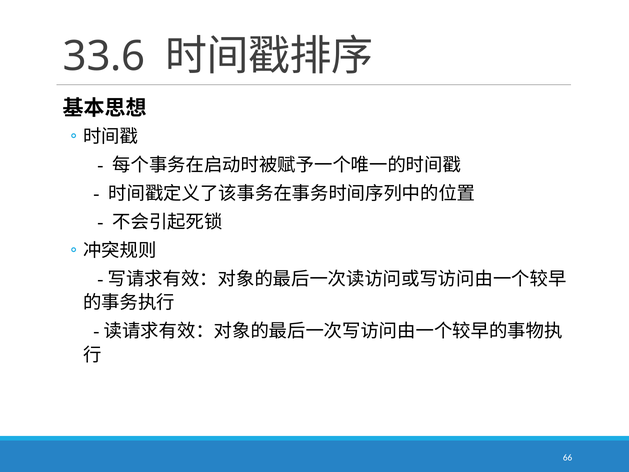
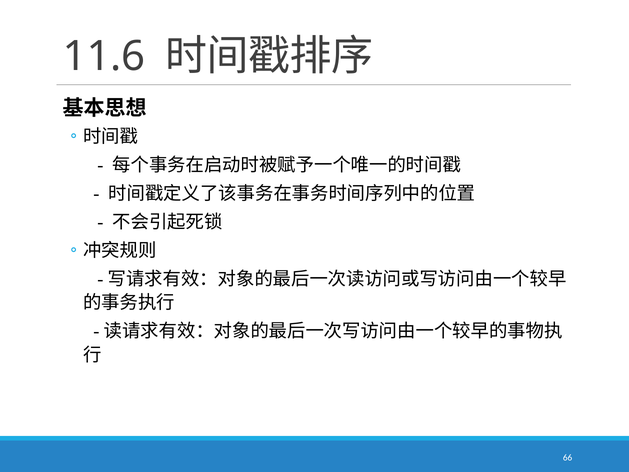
33.6: 33.6 -> 11.6 (104, 57)
